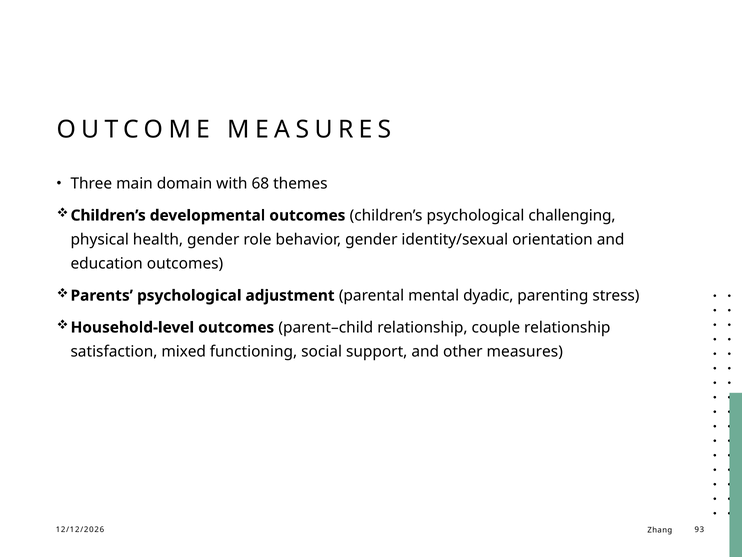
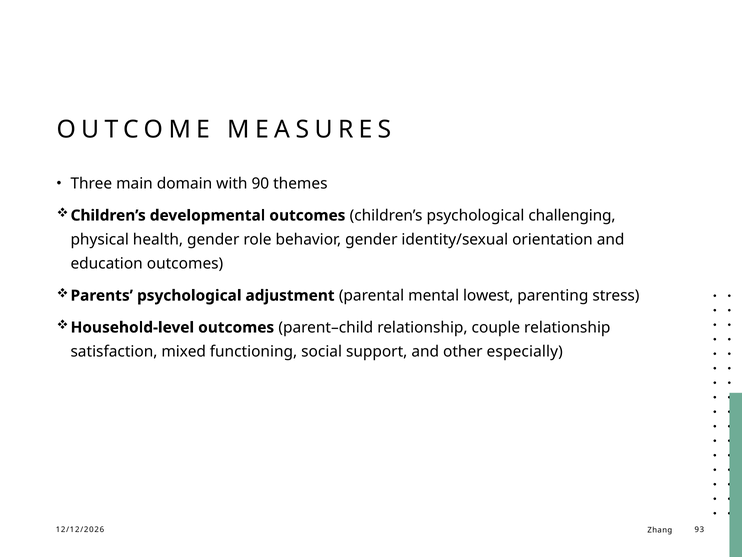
68: 68 -> 90 (260, 183)
dyadic: dyadic -> lowest (488, 295)
other measures: measures -> especially (525, 351)
